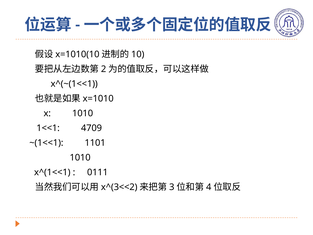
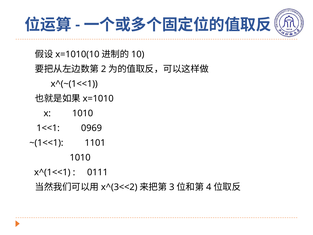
4709: 4709 -> 0969 (92, 128)
